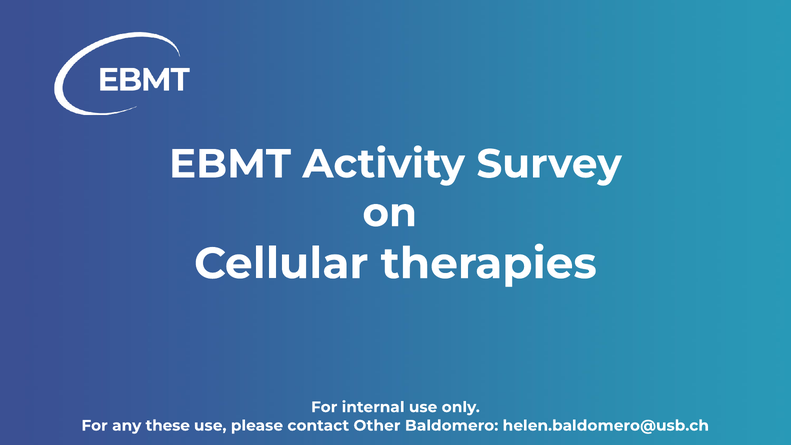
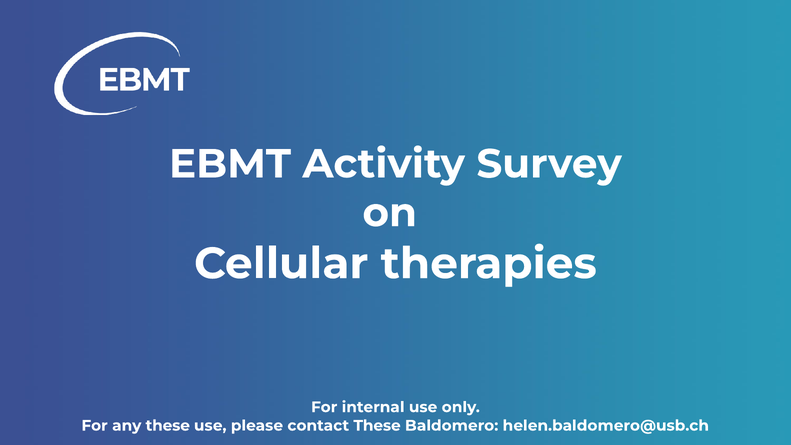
contact Other: Other -> These (377, 426)
